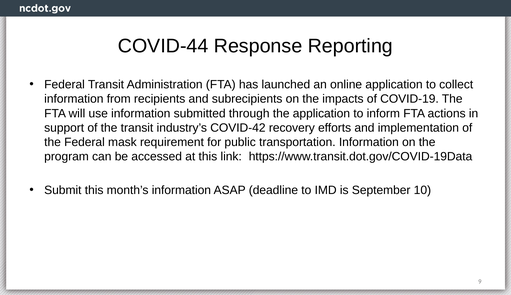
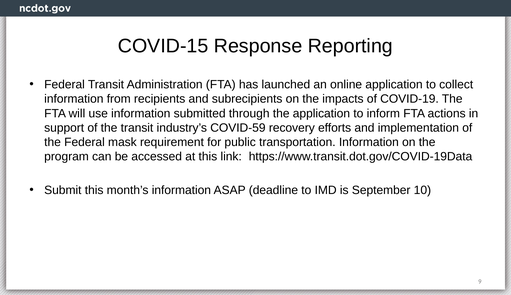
COVID-44: COVID-44 -> COVID-15 (163, 46)
COVID-42: COVID-42 -> COVID-59 (238, 128)
